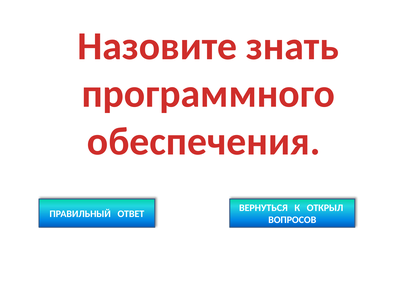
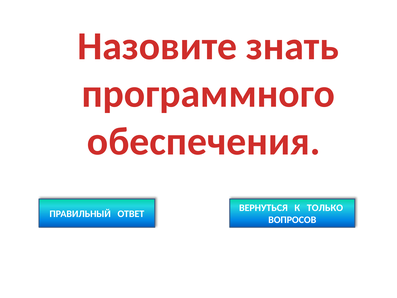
ОТКРЫЛ: ОТКРЫЛ -> ТОЛЬКО (325, 208)
